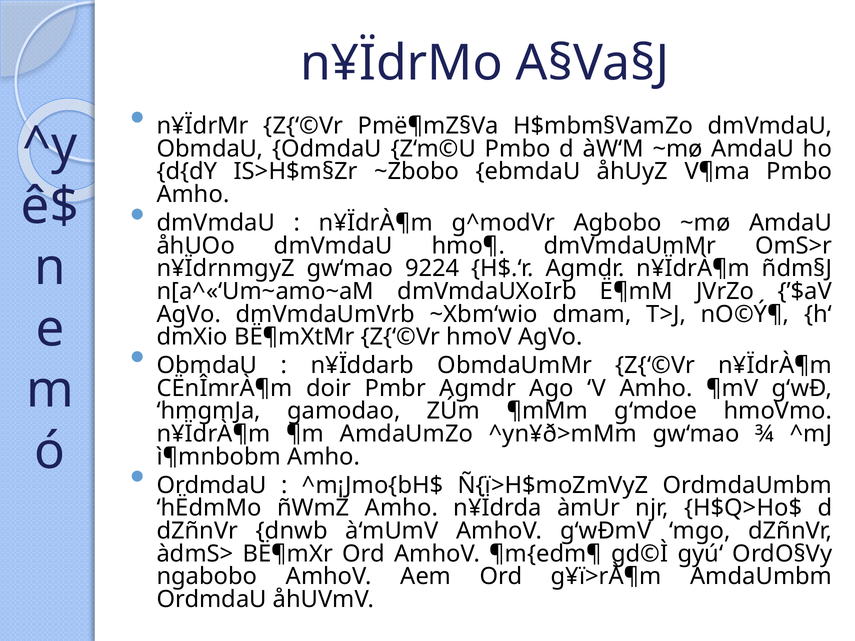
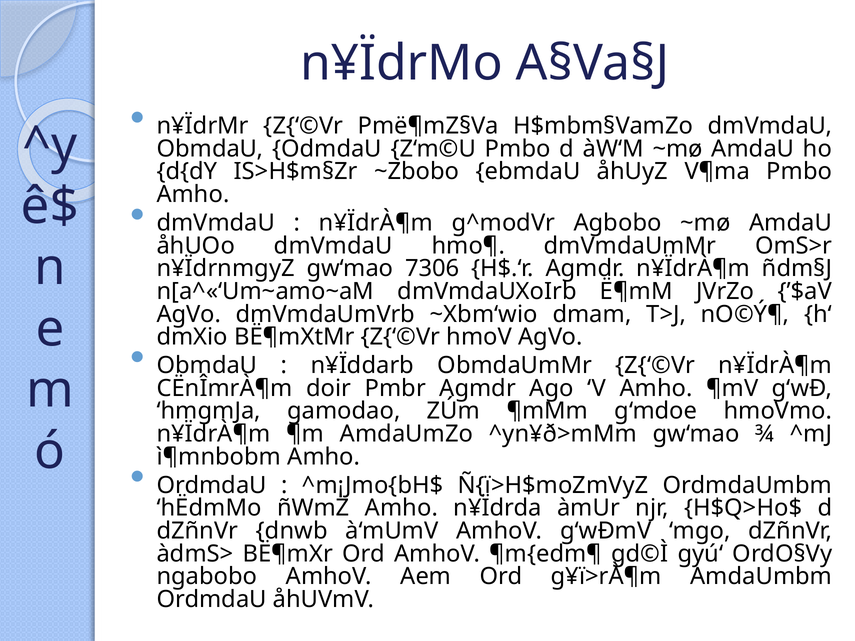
9224: 9224 -> 7306 (432, 269)
